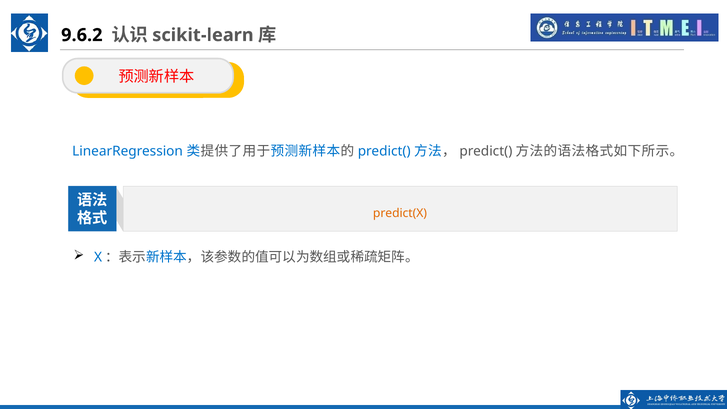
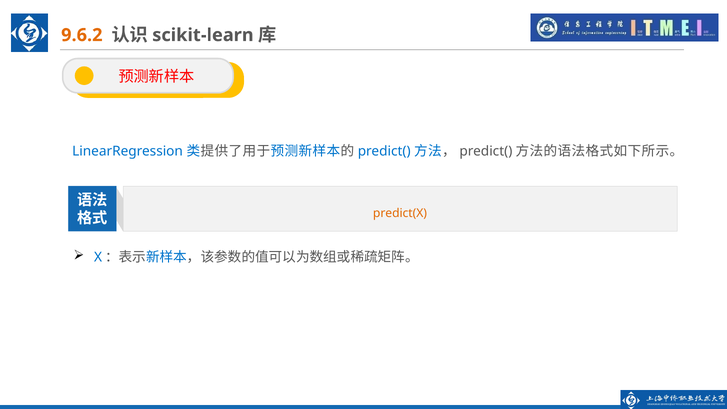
9.6.2 colour: black -> orange (82, 35)
